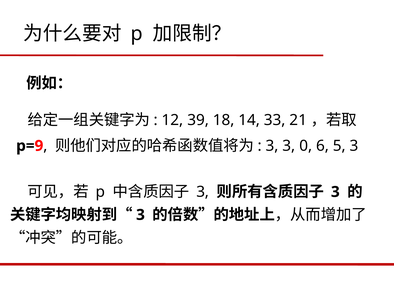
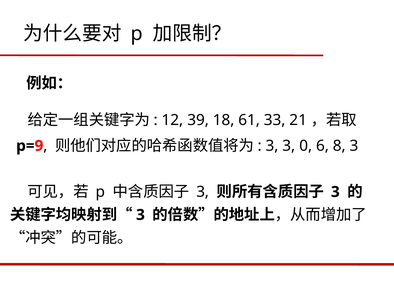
14: 14 -> 61 (249, 120)
5: 5 -> 8 (339, 146)
